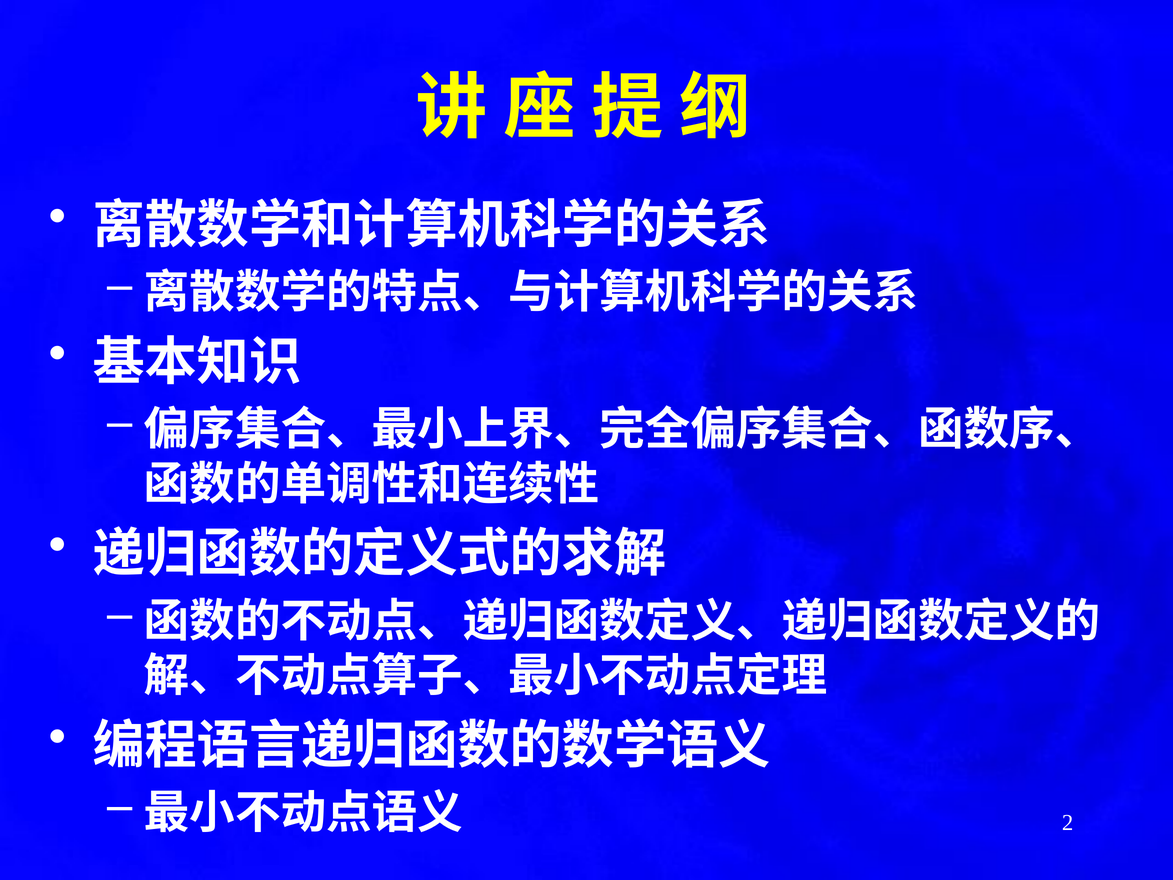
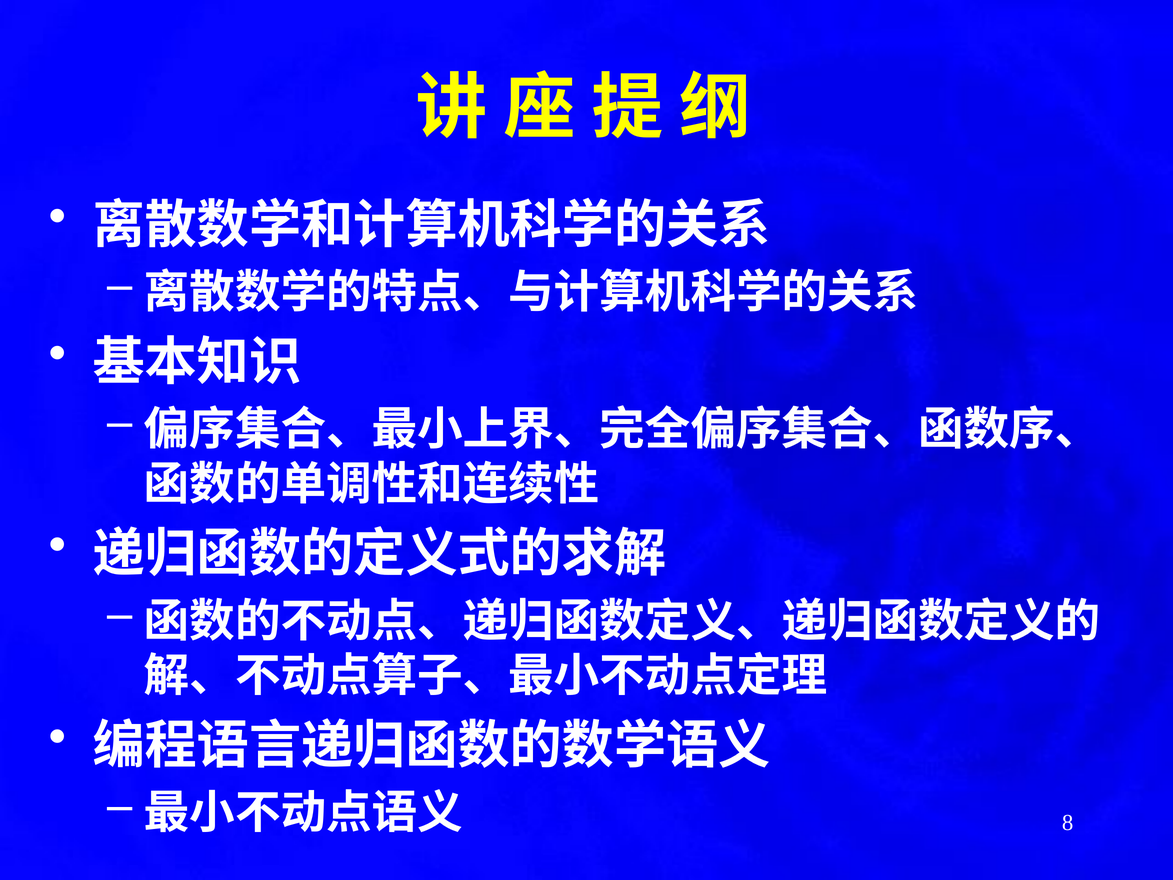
2: 2 -> 8 (1068, 823)
